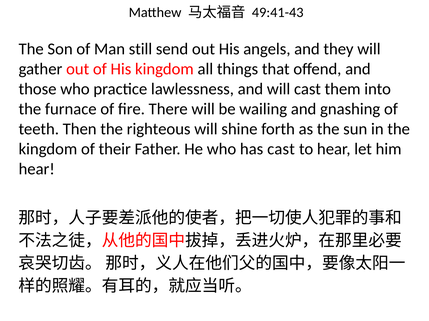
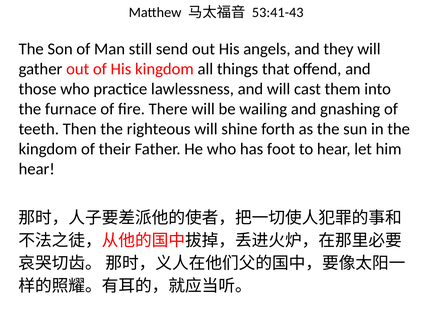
49:41-43: 49:41-43 -> 53:41-43 (278, 12)
has cast: cast -> foot (281, 149)
